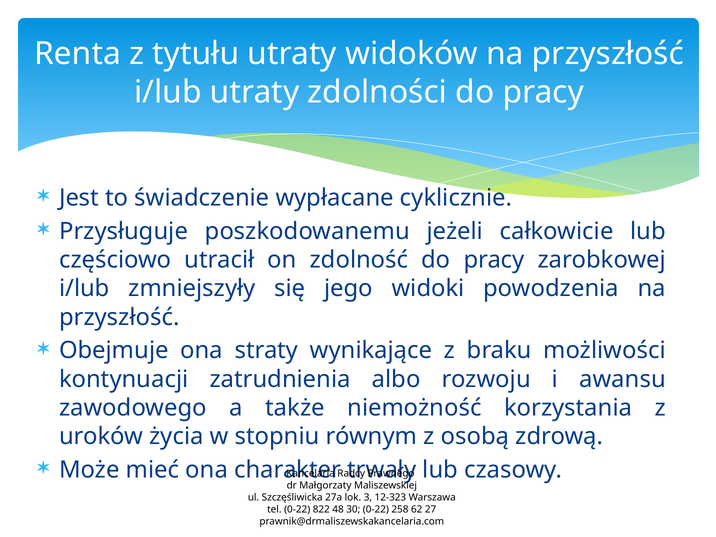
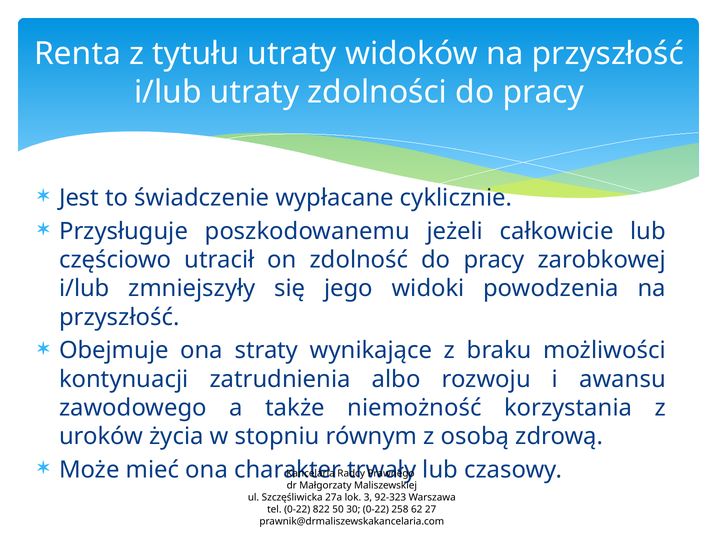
12-323: 12-323 -> 92-323 (390, 497)
48: 48 -> 50 (338, 509)
